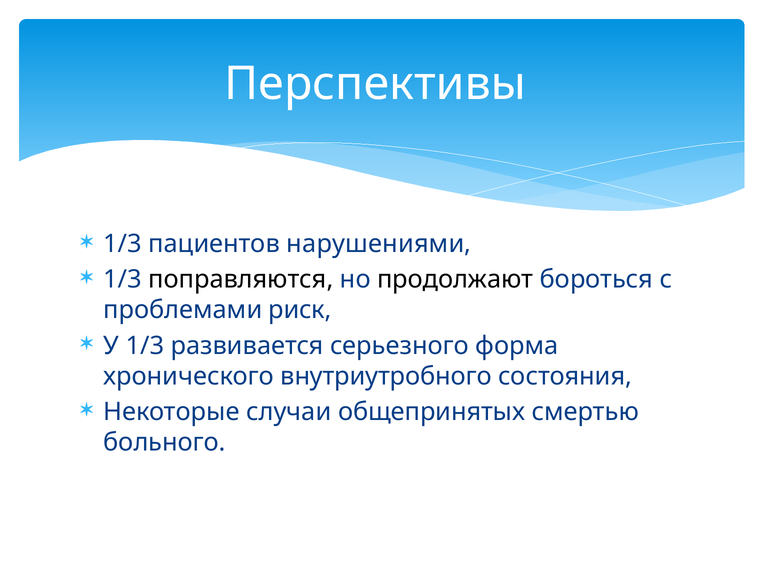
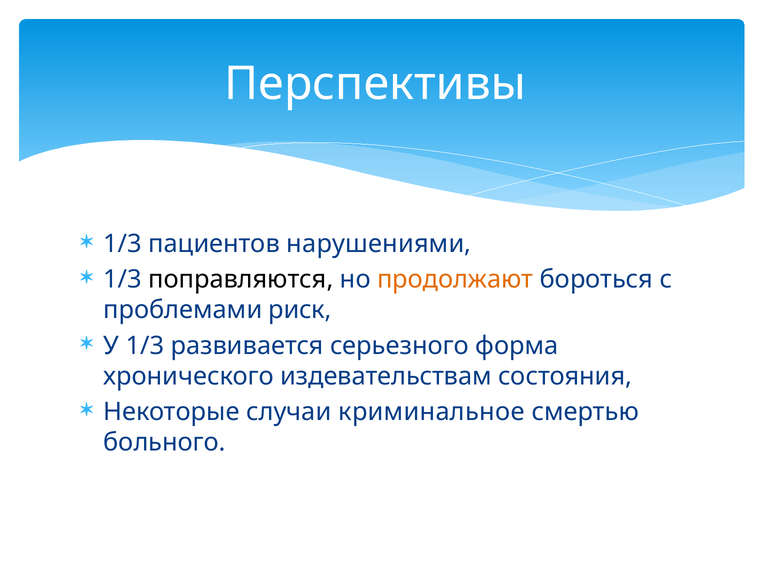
продолжают colour: black -> orange (455, 280)
внутриутробного: внутриутробного -> издевательствам (386, 376)
общепринятых: общепринятых -> криминальное (431, 412)
